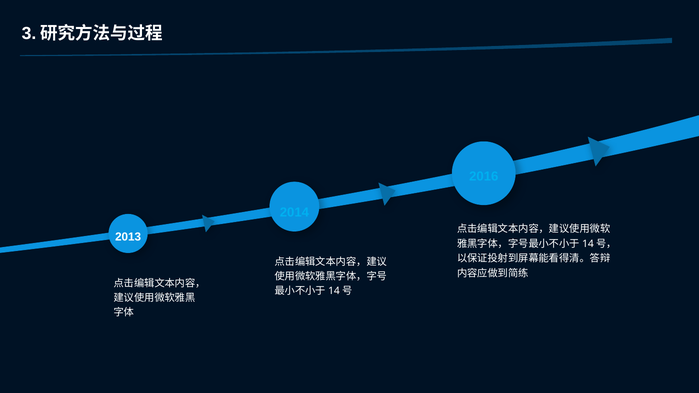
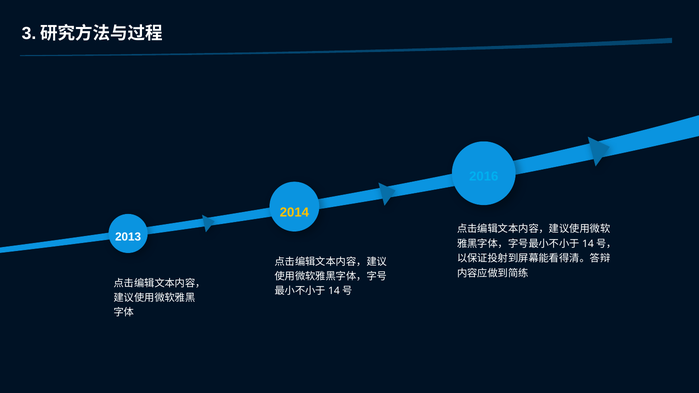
2014 colour: light blue -> yellow (294, 212)
